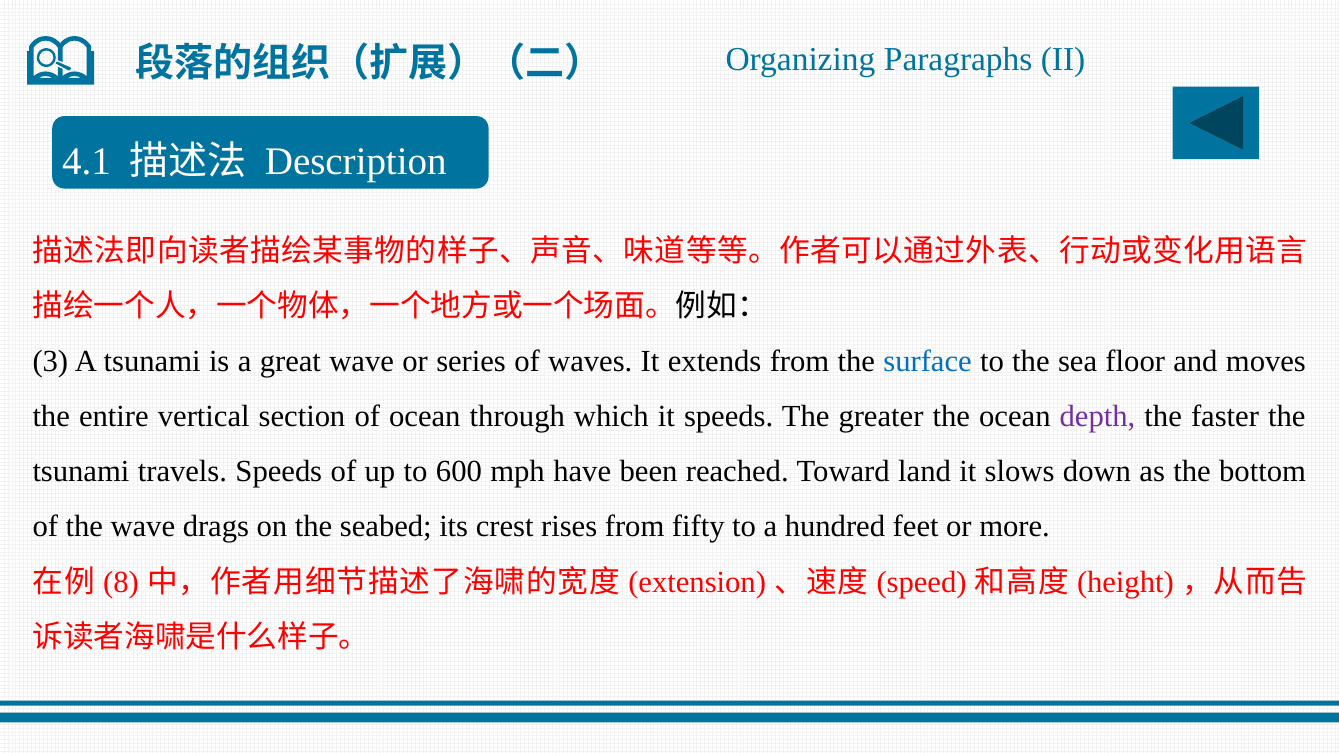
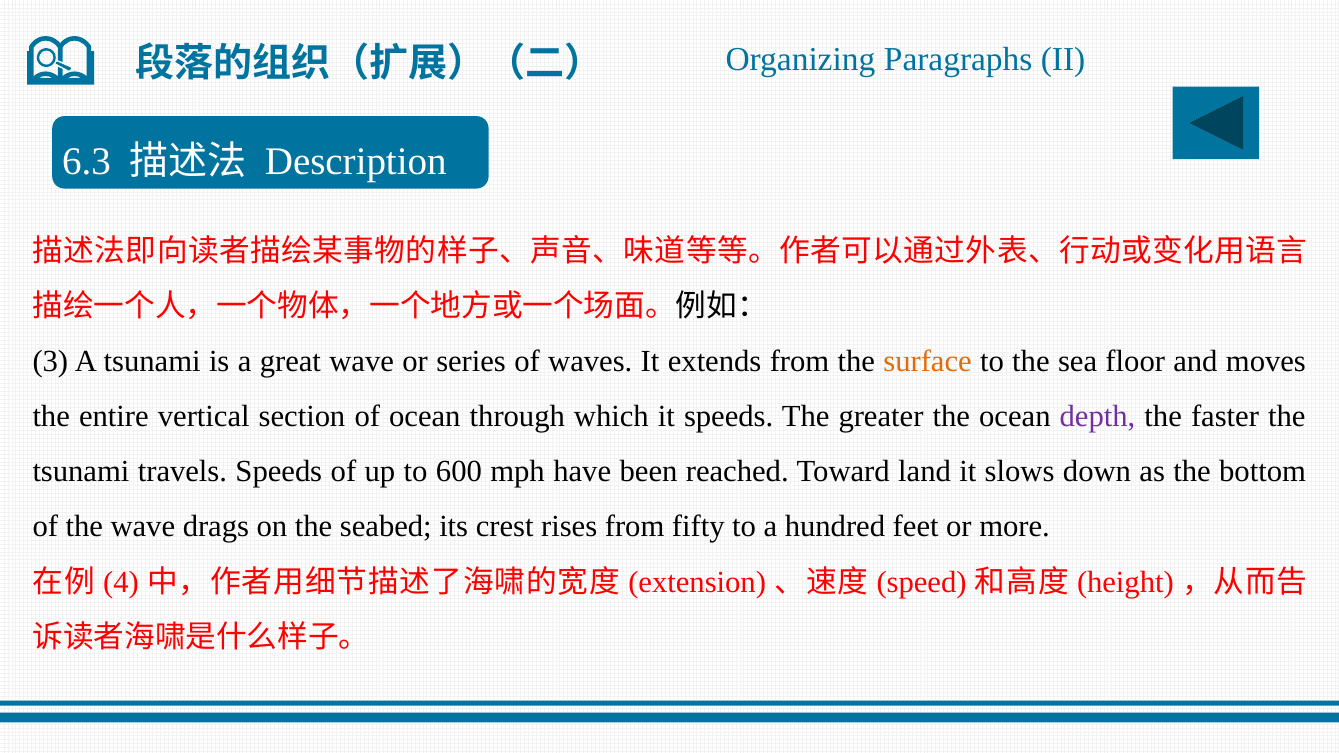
4.1: 4.1 -> 6.3 (86, 161)
surface colour: blue -> orange (928, 361)
8: 8 -> 4 (121, 582)
